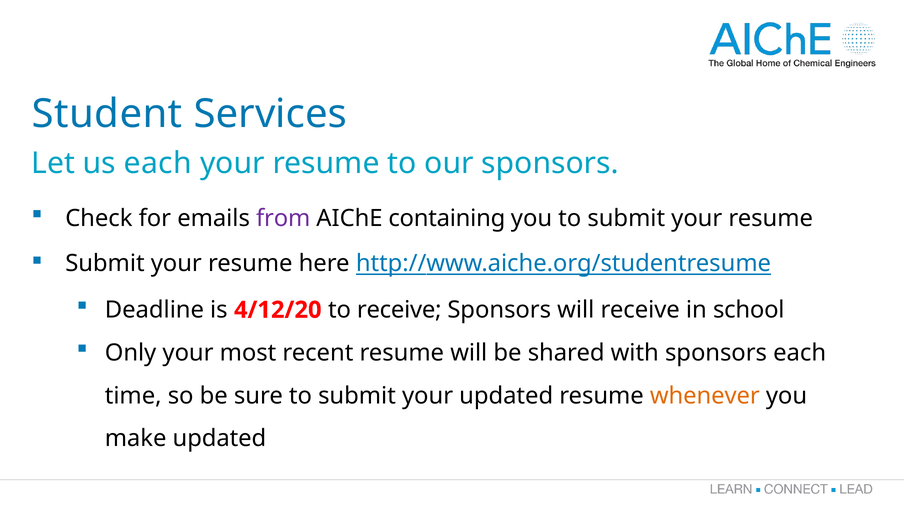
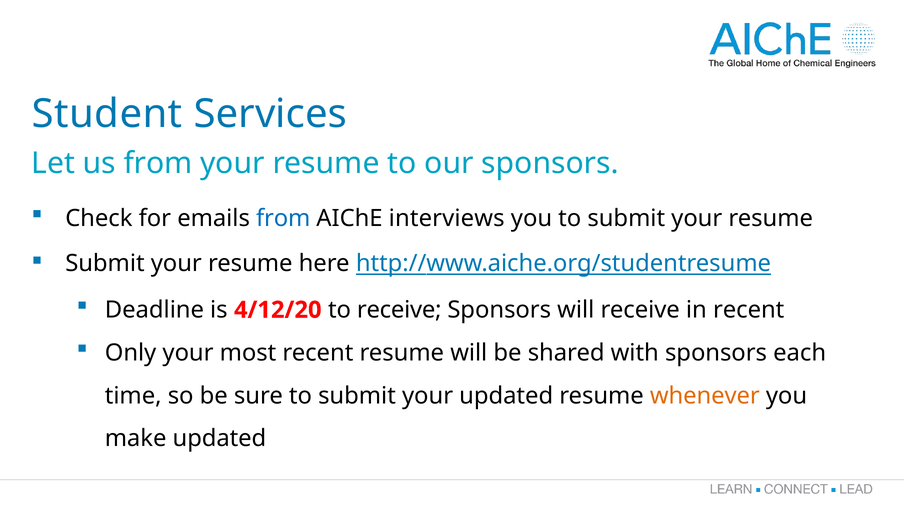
us each: each -> from (158, 164)
from colour: purple -> blue (283, 219)
containing: containing -> interviews (447, 219)
in school: school -> recent (749, 310)
